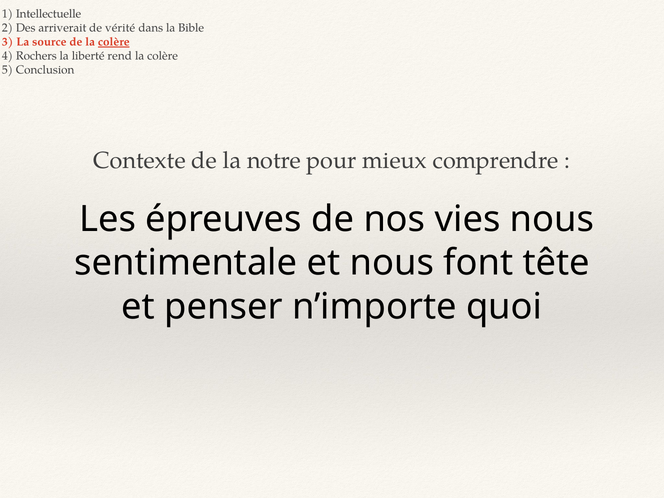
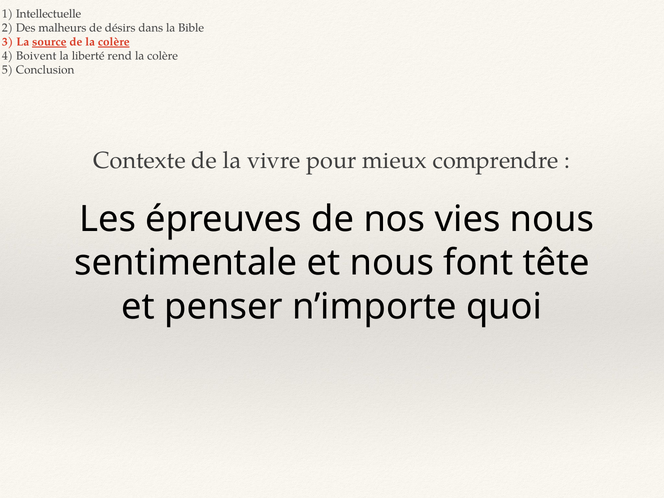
arriverait: arriverait -> malheurs (62, 28)
vérité: vérité -> désirs (120, 28)
source underline: none -> present (49, 42)
Rochers: Rochers -> Boivent (36, 56)
notre: notre -> vivre (274, 161)
